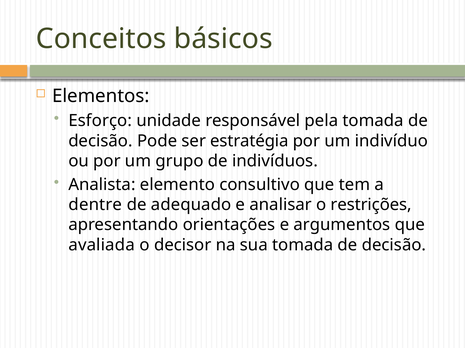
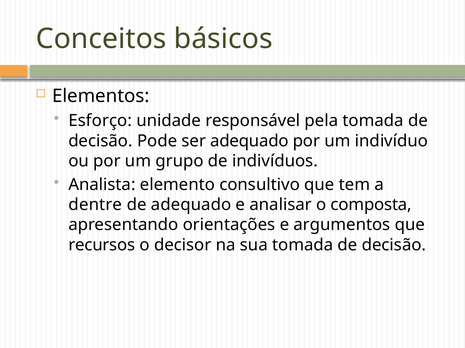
ser estratégia: estratégia -> adequado (249, 141)
restrições: restrições -> composta (371, 205)
avaliada: avaliada -> recursos (102, 245)
